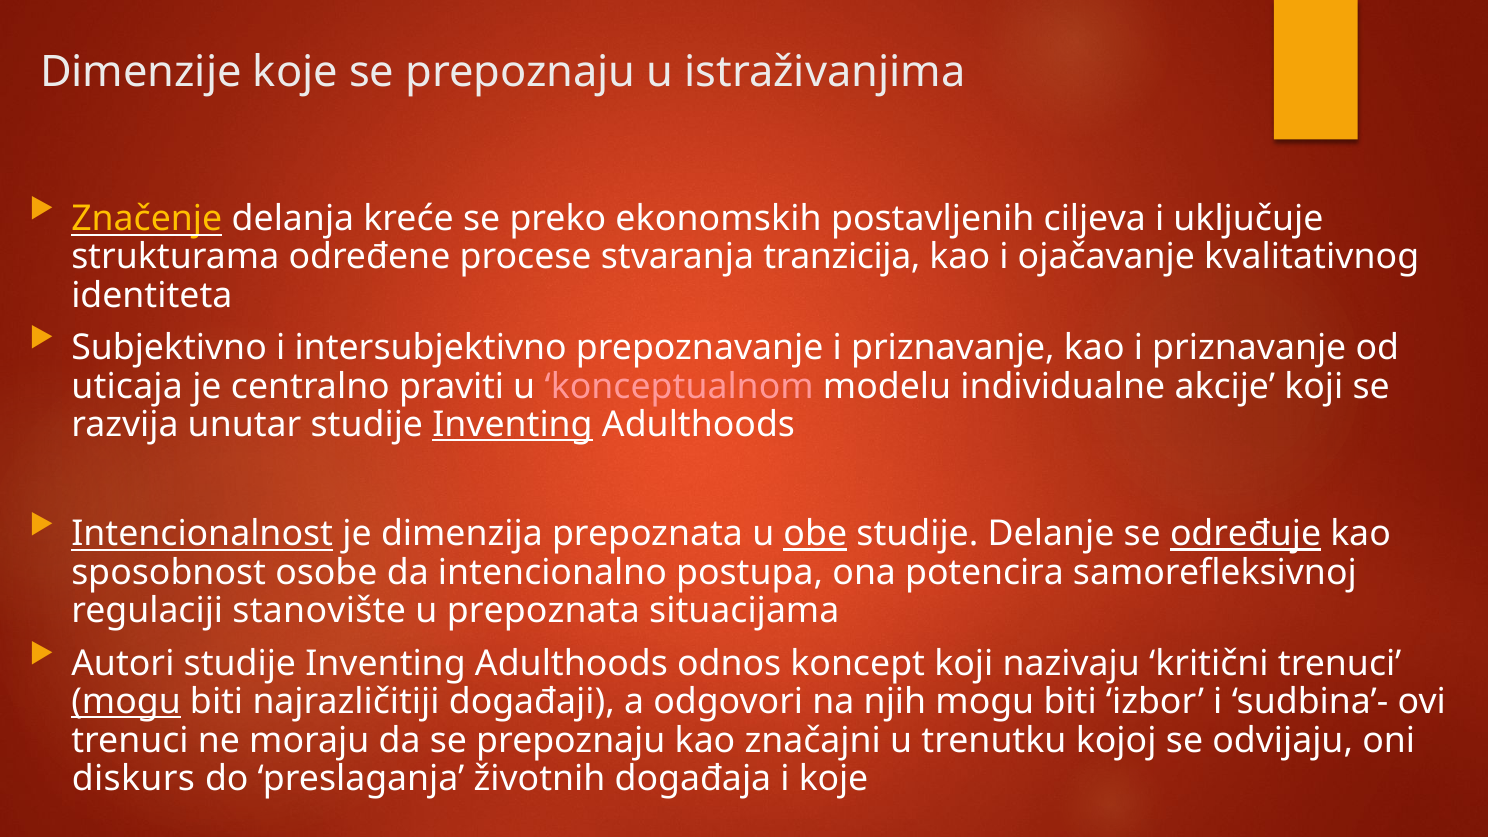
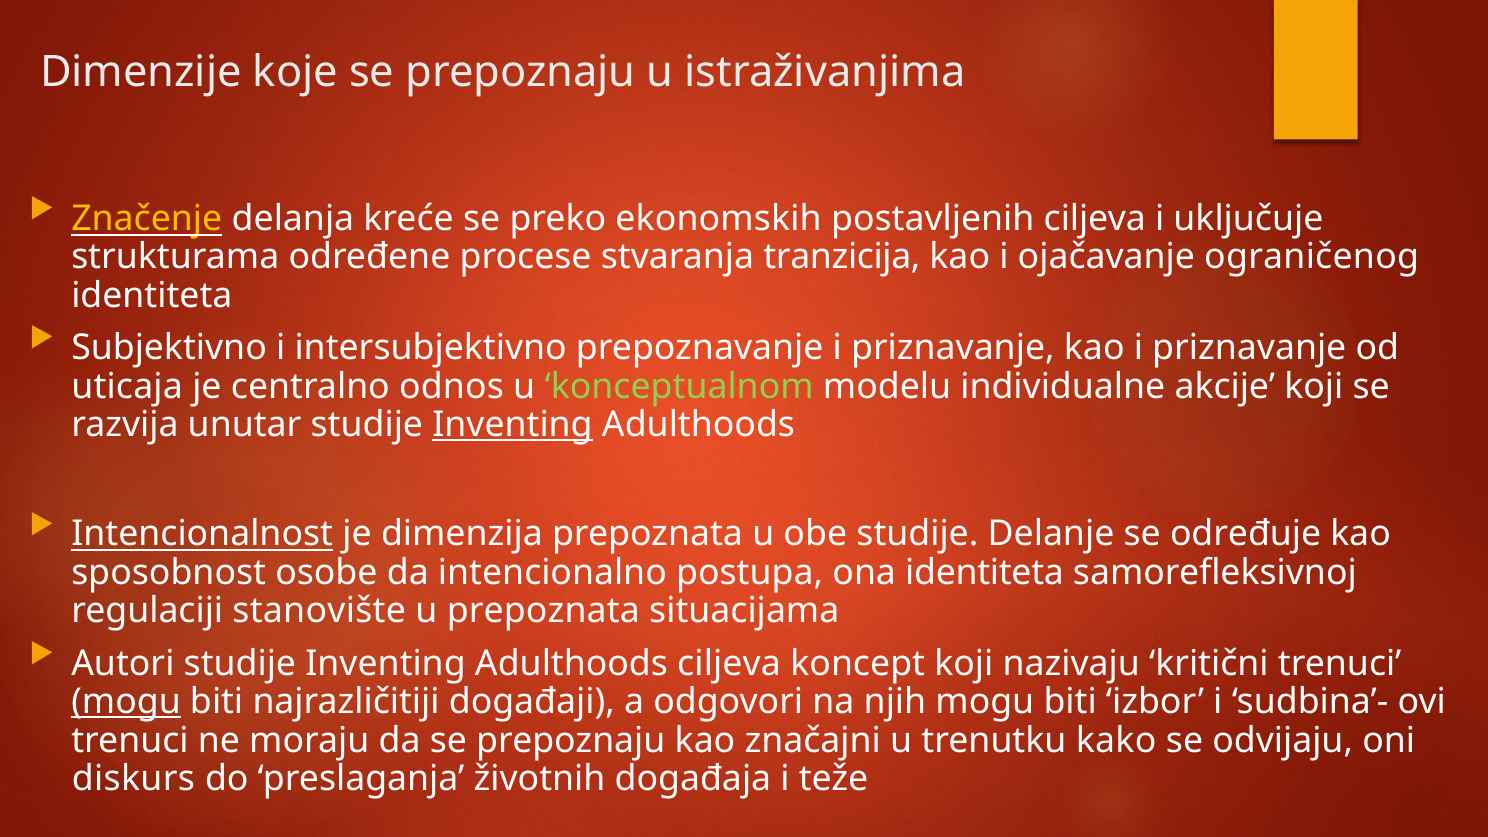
kvalitativnog: kvalitativnog -> ograničenog (1312, 257)
praviti: praviti -> odnos (451, 387)
konceptualnom colour: pink -> light green (679, 387)
obe underline: present -> none (815, 534)
određuje underline: present -> none (1246, 534)
ona potencira: potencira -> identiteta (985, 573)
Adulthoods odnos: odnos -> ciljeva (729, 664)
kojoj: kojoj -> kako (1116, 740)
i koje: koje -> teže (834, 779)
